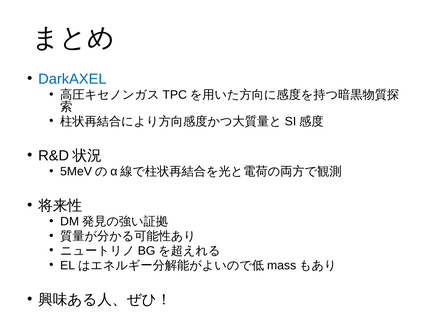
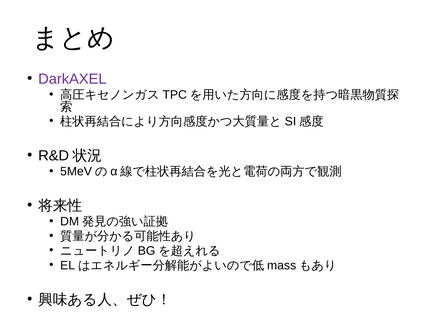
DarkAXEL colour: blue -> purple (72, 79)
